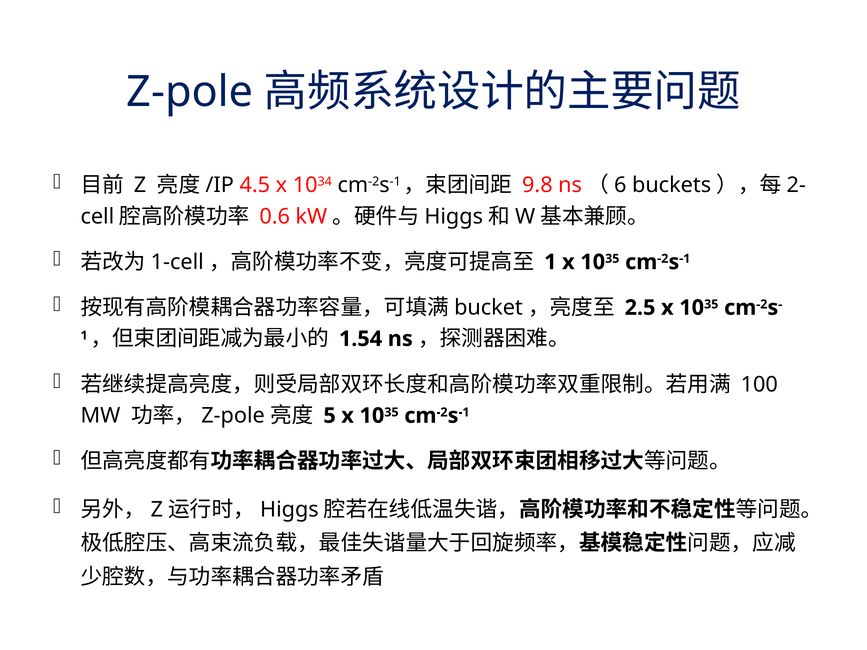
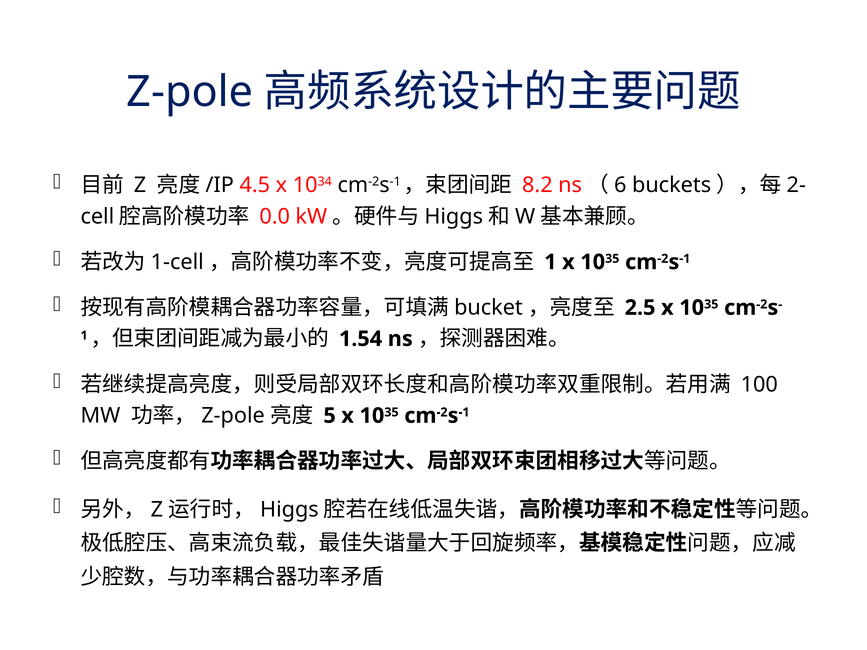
9.8: 9.8 -> 8.2 (537, 185)
0.6: 0.6 -> 0.0 (275, 216)
